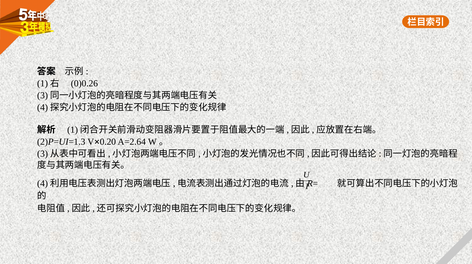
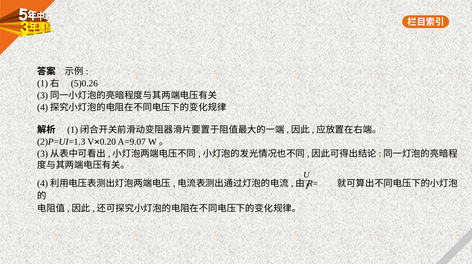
0)0.26: 0)0.26 -> 5)0.26 (84, 83)
A=2.64: A=2.64 -> A=9.07 (132, 142)
